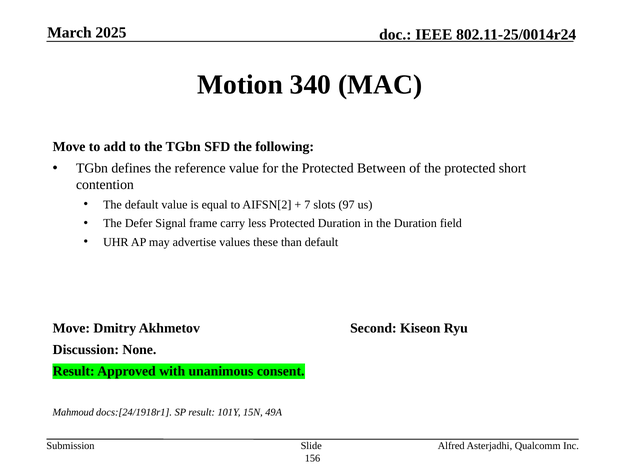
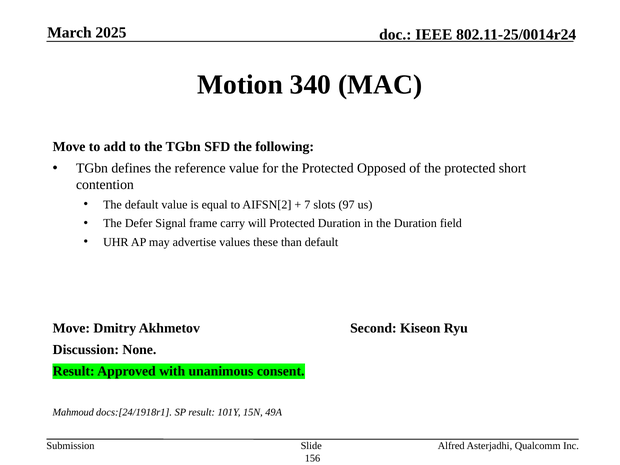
Between: Between -> Opposed (382, 168)
less: less -> will (257, 223)
